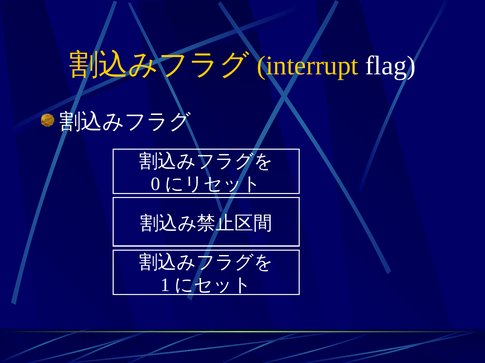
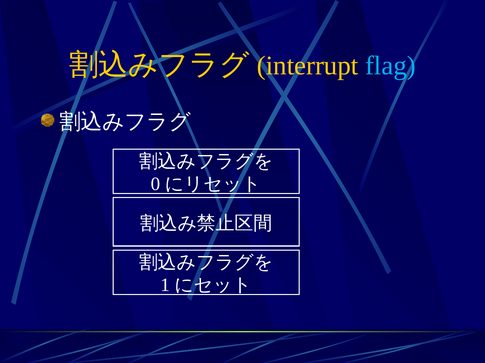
flag colour: white -> light blue (390, 66)
